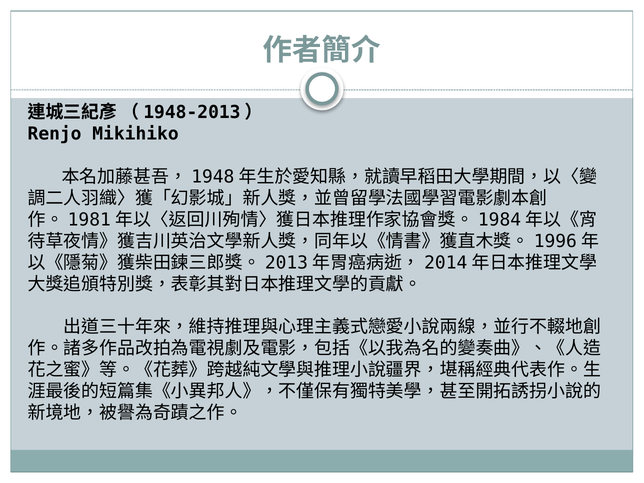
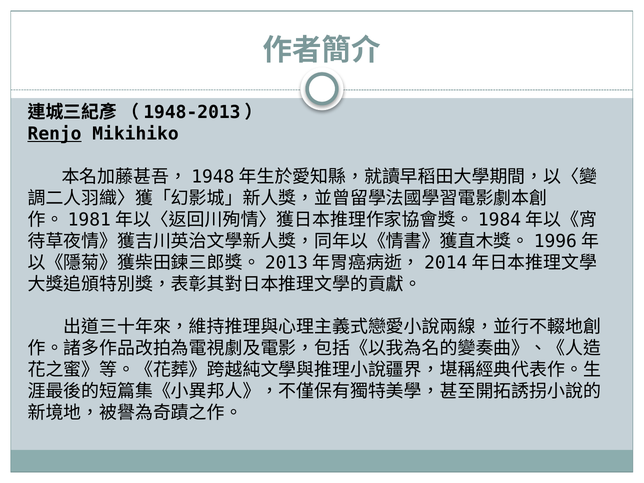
Renjo underline: none -> present (55, 134)
